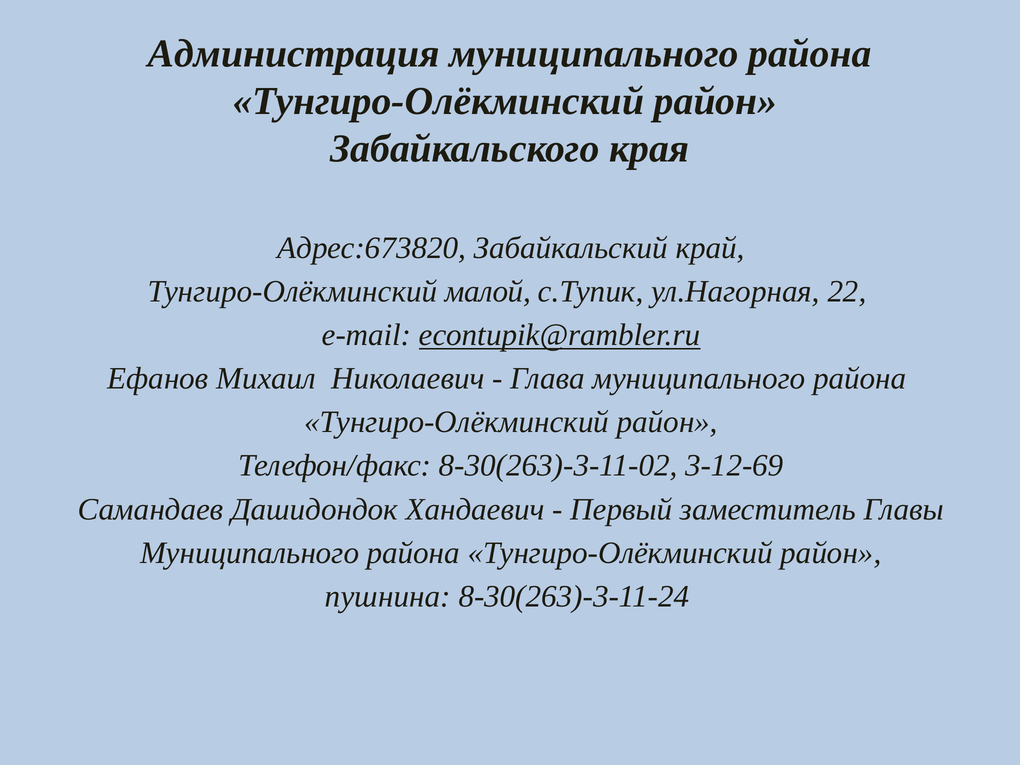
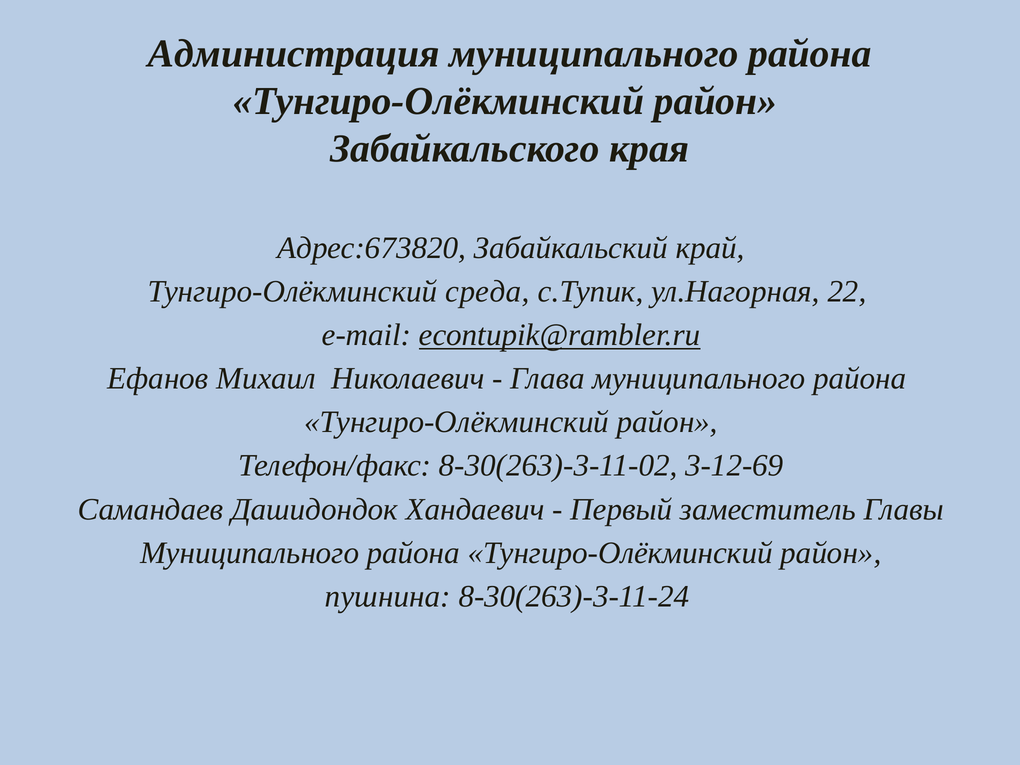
малой: малой -> среда (487, 291)
